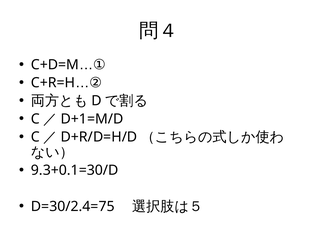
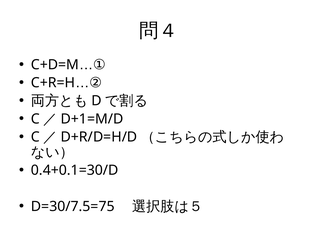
9.3+0.1=30/D: 9.3+0.1=30/D -> 0.4+0.1=30/D (75, 170)
D=30/2.4=75: D=30/2.4=75 -> D=30/7.5=75 (73, 206)
